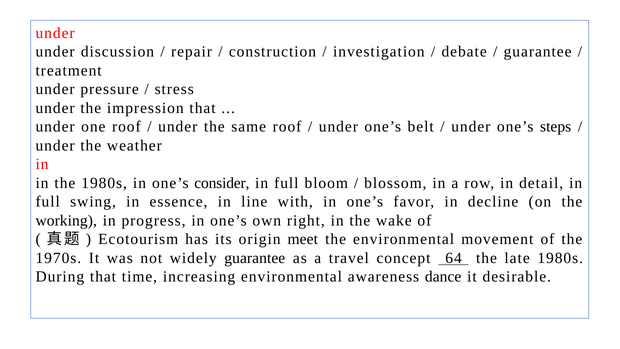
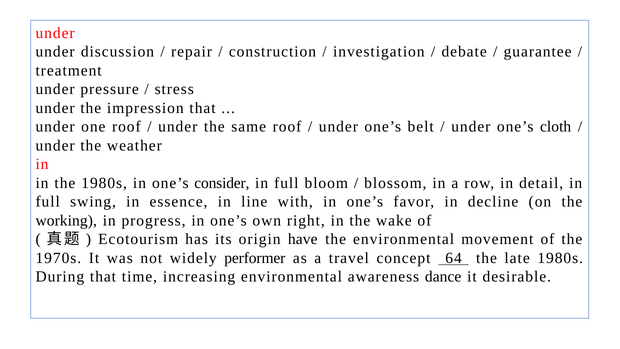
steps: steps -> cloth (556, 127)
meet: meet -> have (303, 239)
widely guarantee: guarantee -> performer (255, 258)
